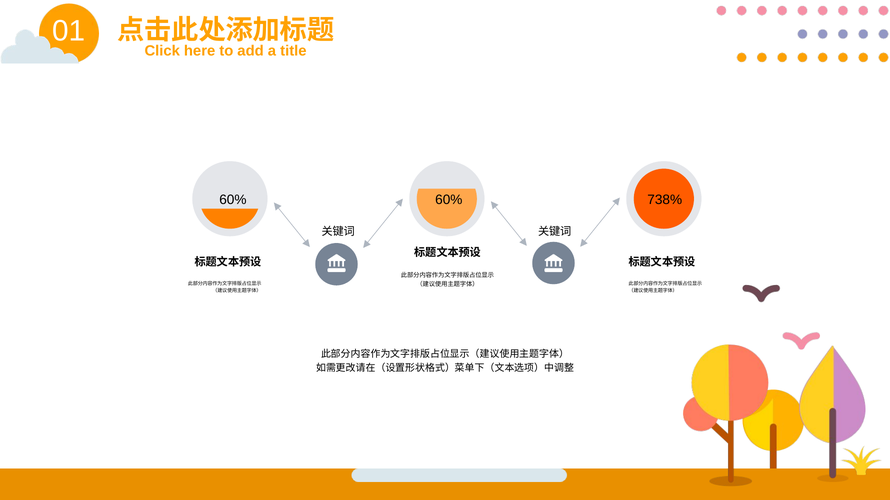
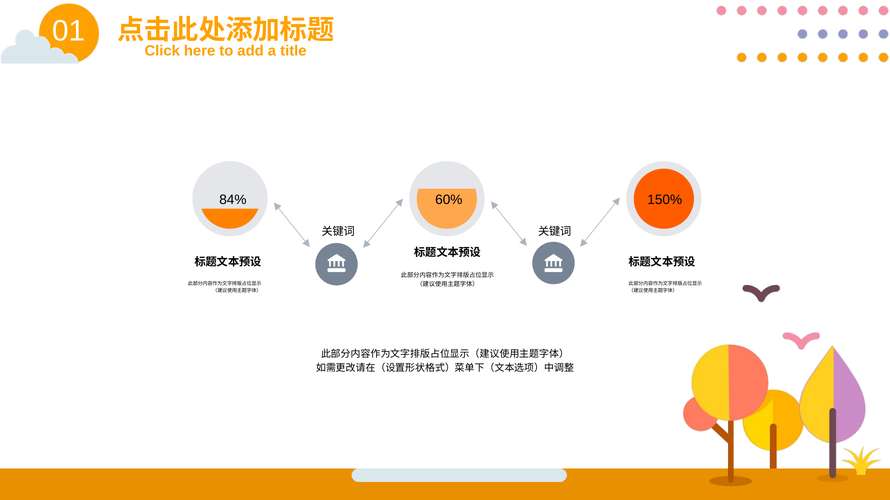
60%: 60% -> 84% (233, 200)
738%: 738% -> 150% (665, 200)
